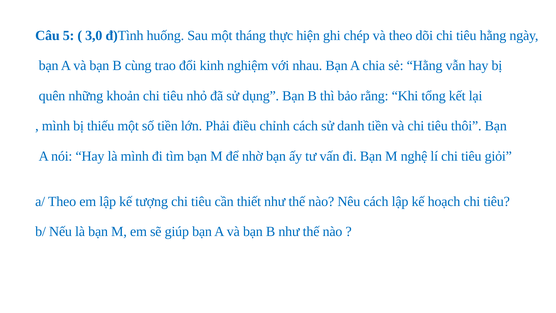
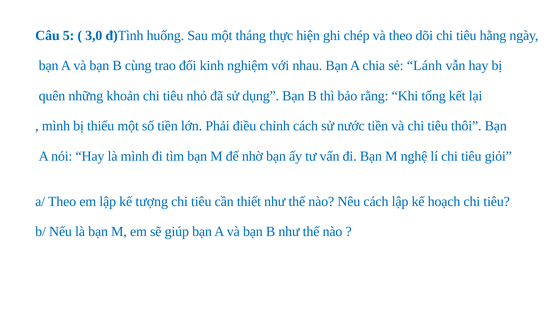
sẻ Hằng: Hằng -> Lánh (424, 66)
danh: danh -> nước (351, 126)
